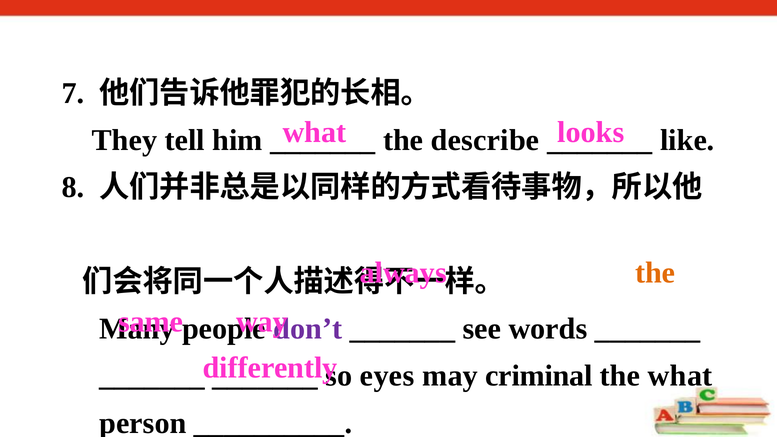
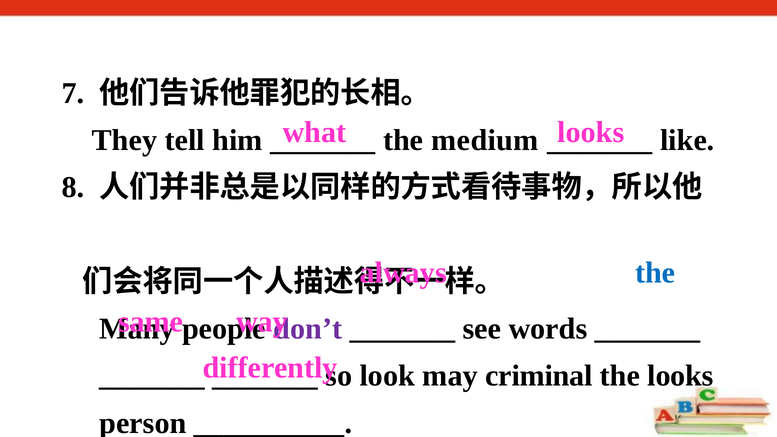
describe: describe -> medium (485, 140)
the colour: orange -> blue (655, 273)
eyes: eyes -> look (387, 376)
the what: what -> looks (680, 376)
